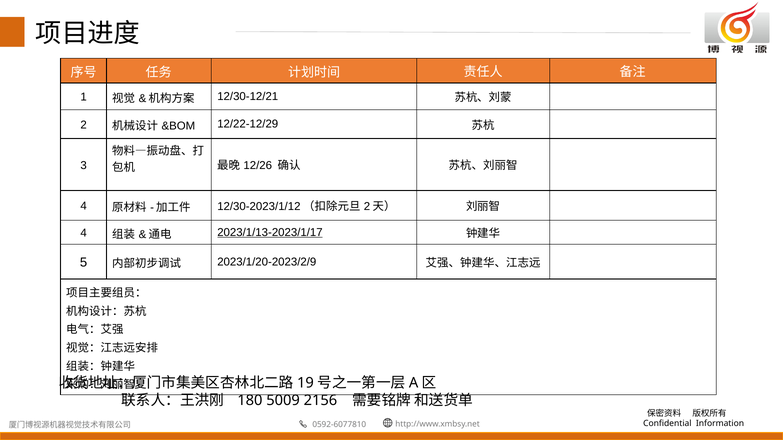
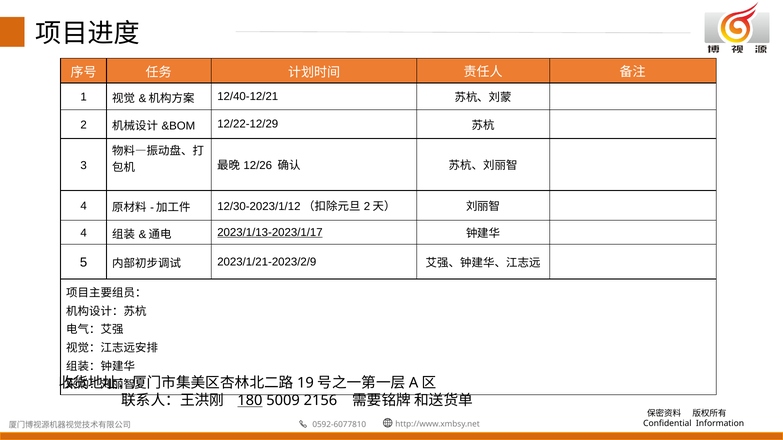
12/30-12/21: 12/30-12/21 -> 12/40-12/21 (248, 97)
2023/1/20-2023/2/9: 2023/1/20-2023/2/9 -> 2023/1/21-2023/2/9 (267, 262)
180 underline: none -> present (250, 401)
